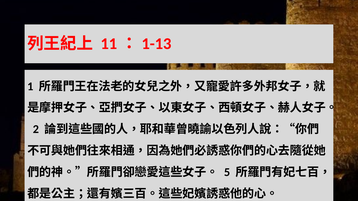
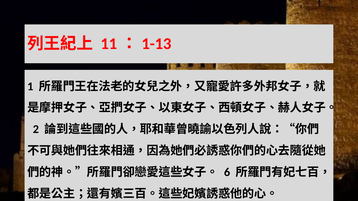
5: 5 -> 6 (227, 172)
